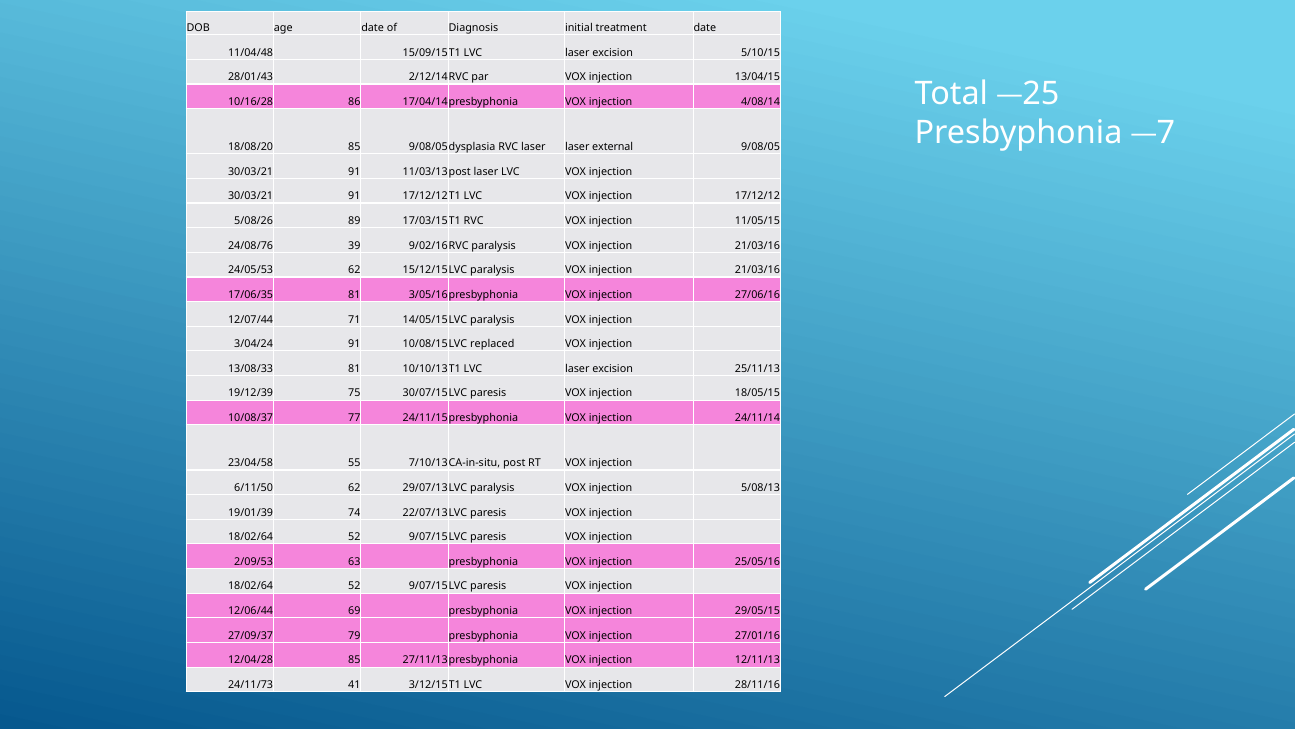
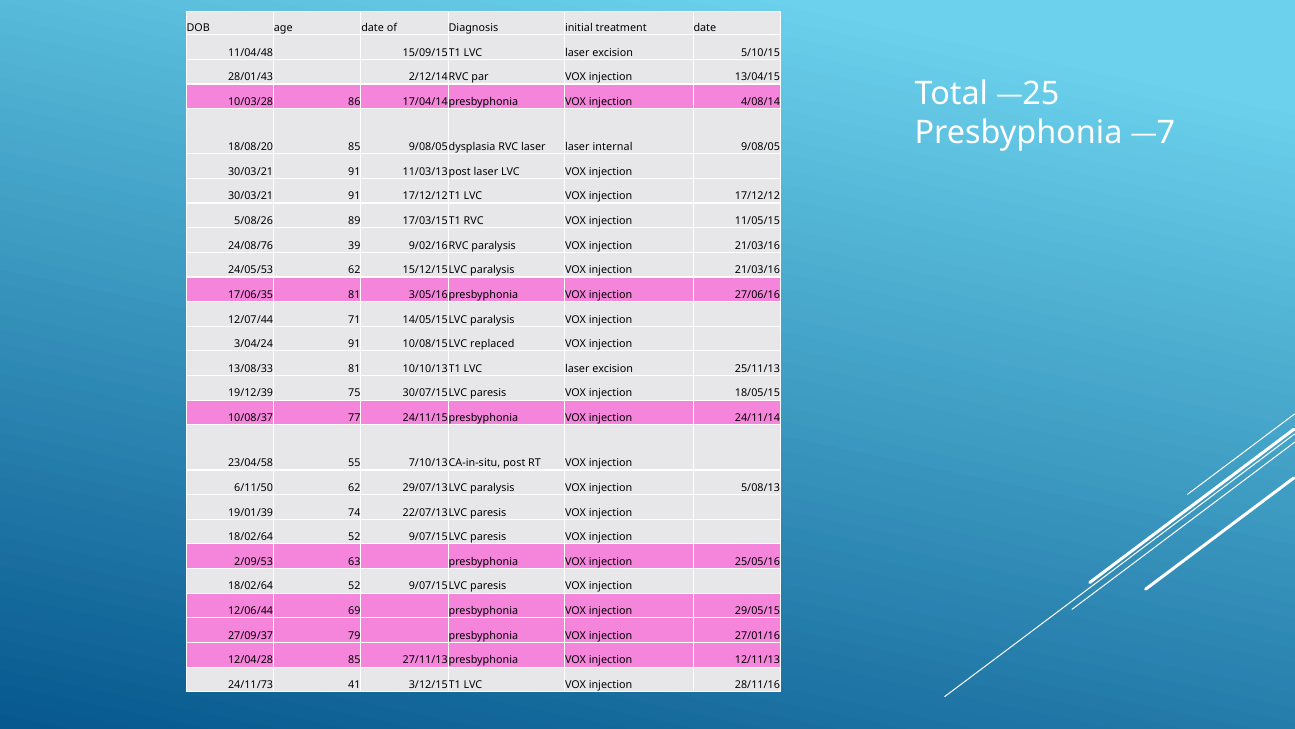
10/16/28: 10/16/28 -> 10/03/28 (251, 102)
external: external -> internal (613, 147)
